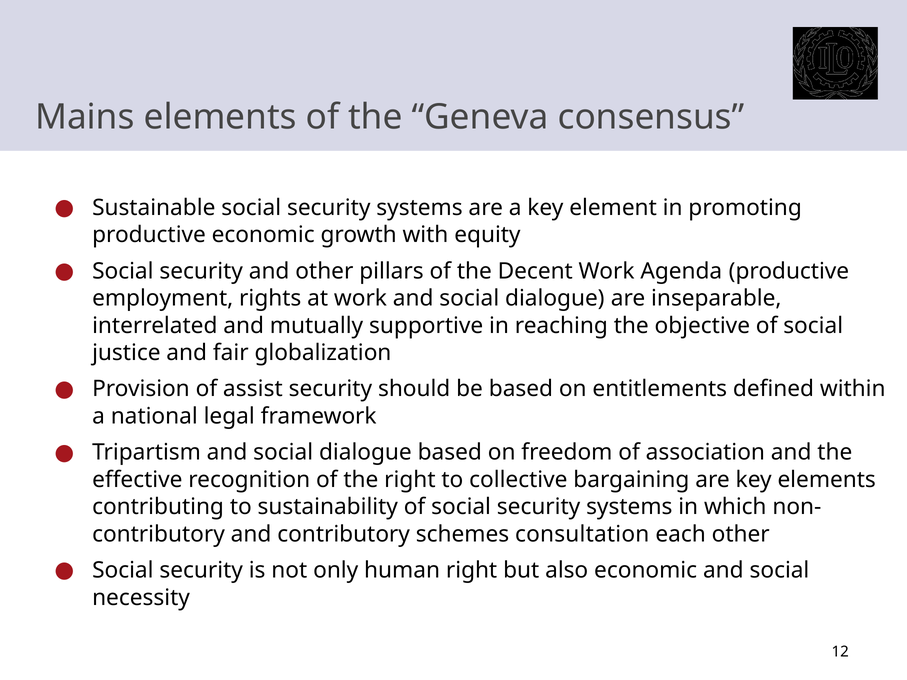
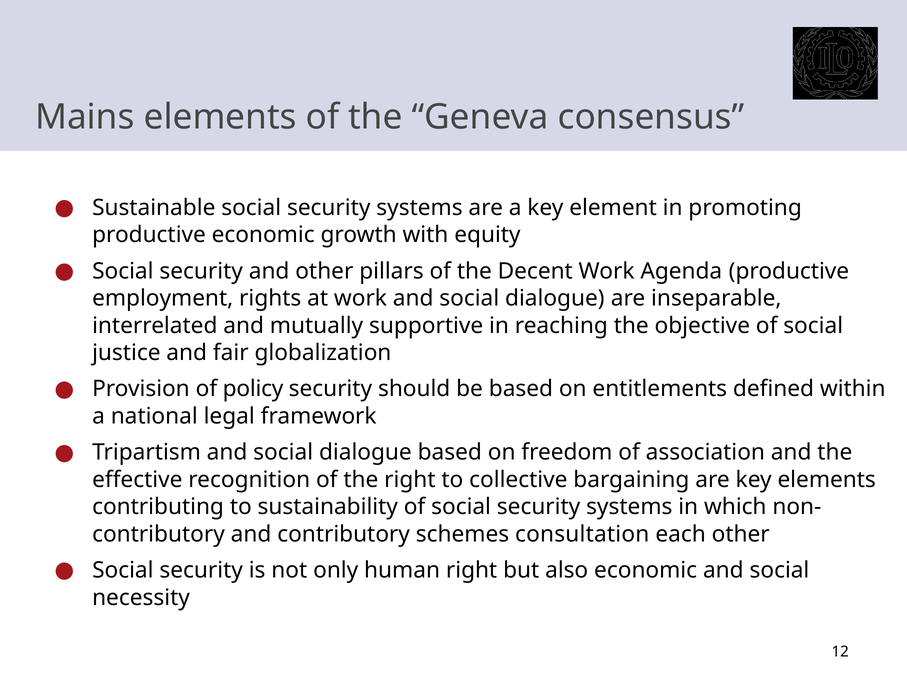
assist: assist -> policy (253, 389)
